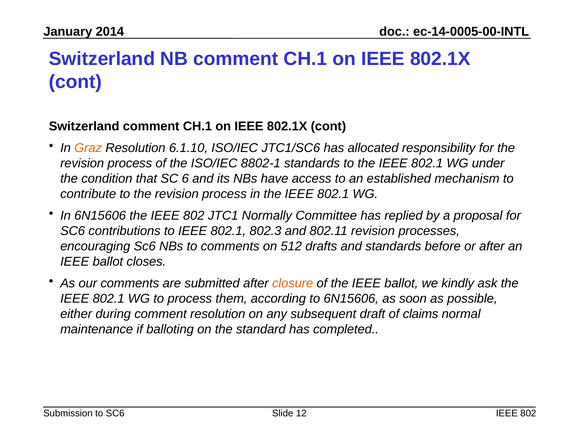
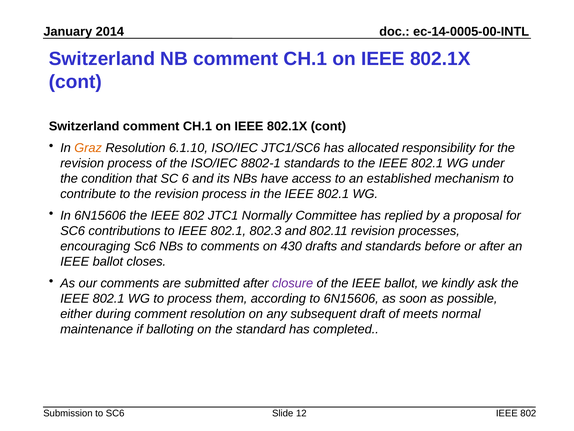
512: 512 -> 430 (291, 246)
closure colour: orange -> purple (293, 283)
claims: claims -> meets (420, 314)
